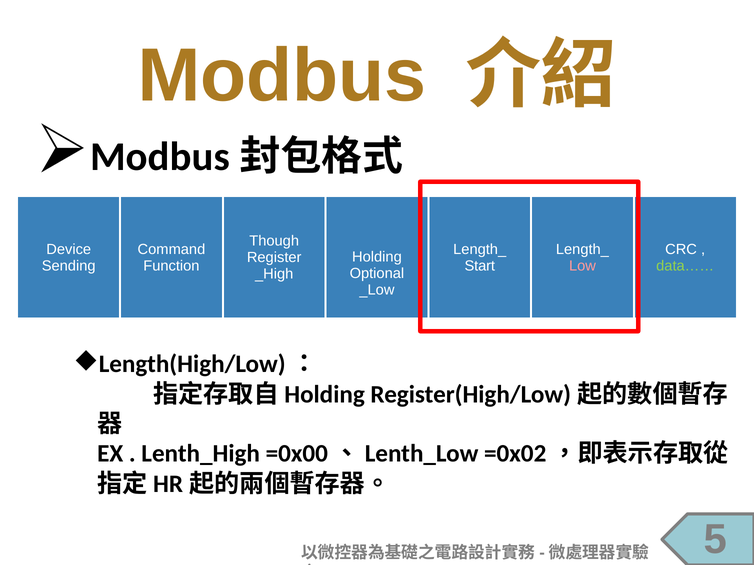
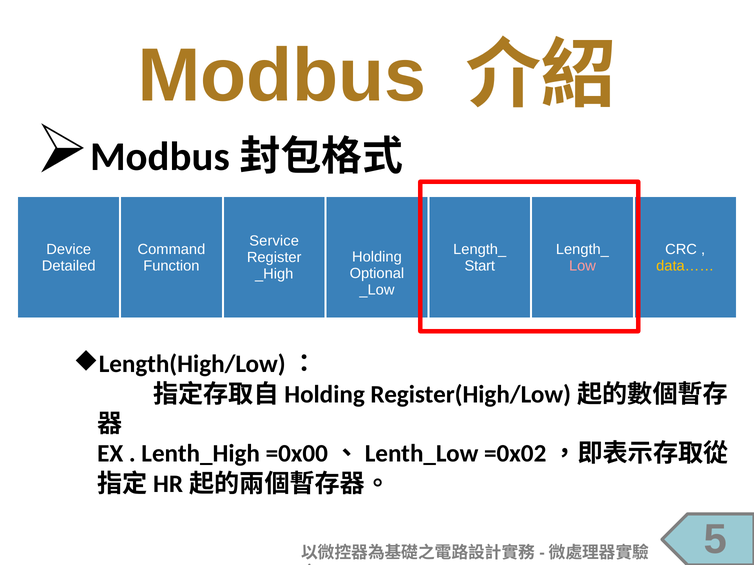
Though: Though -> Service (274, 241)
Sending: Sending -> Detailed (69, 266)
data…… colour: light green -> yellow (685, 266)
